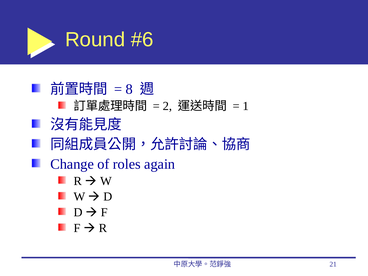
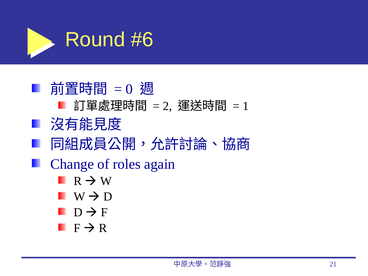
8: 8 -> 0 (129, 89)
